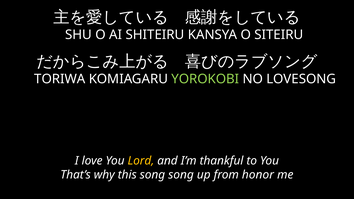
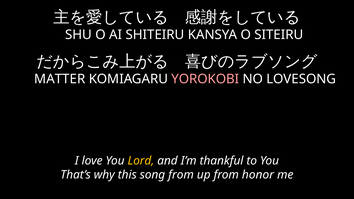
TORIWA: TORIWA -> MATTER (60, 79)
YOROKOBI colour: light green -> pink (205, 79)
song song: song -> from (181, 175)
